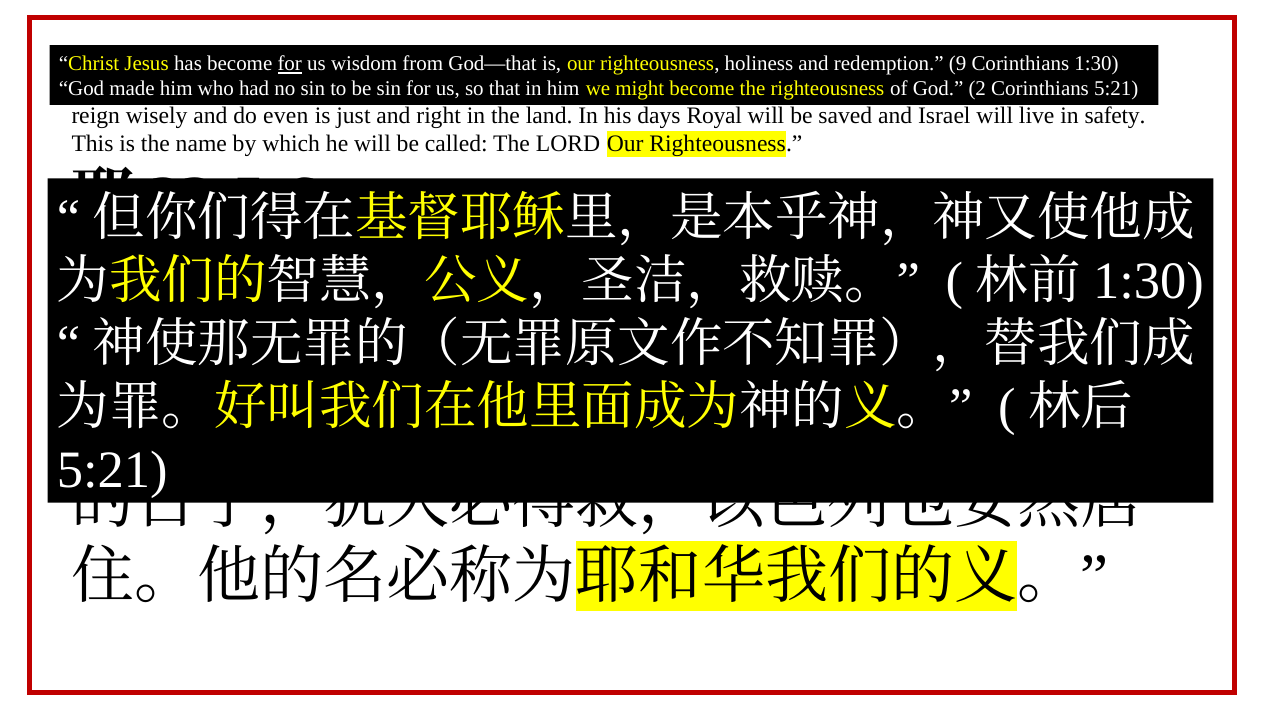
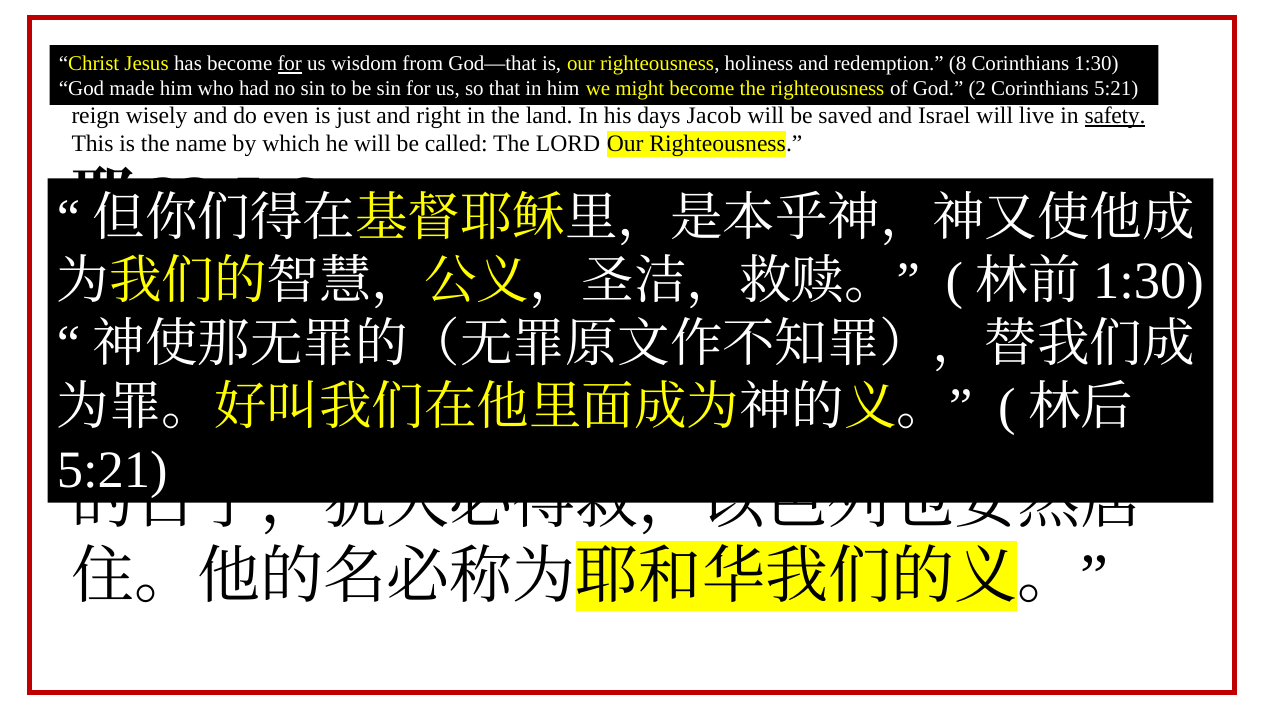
9: 9 -> 8 (958, 64)
Royal: Royal -> Jacob (714, 116)
safety underline: none -> present (1115, 116)
